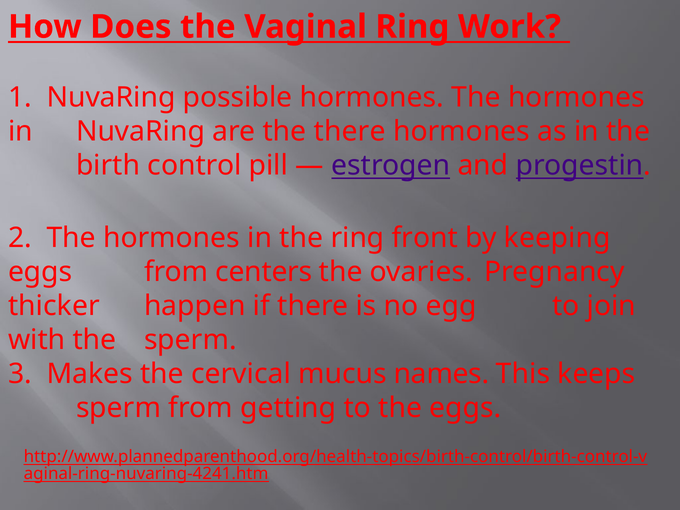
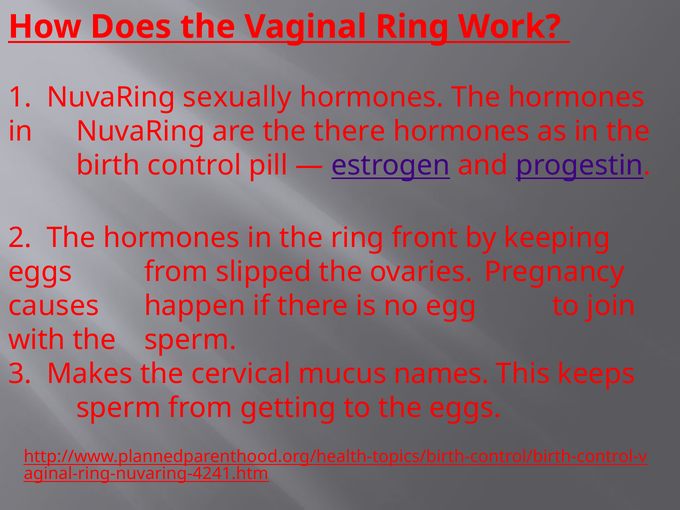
possible: possible -> sexually (237, 97)
centers: centers -> slipped (264, 272)
thicker: thicker -> causes (54, 306)
